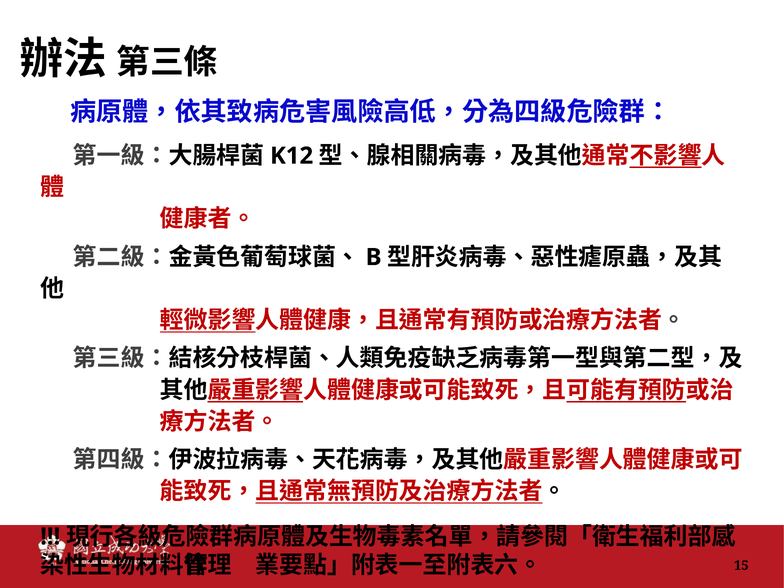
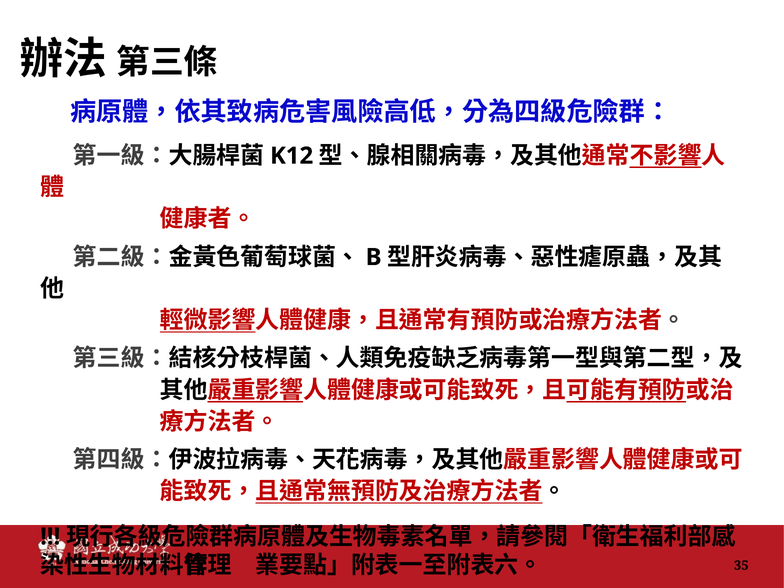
15: 15 -> 35 (741, 565)
